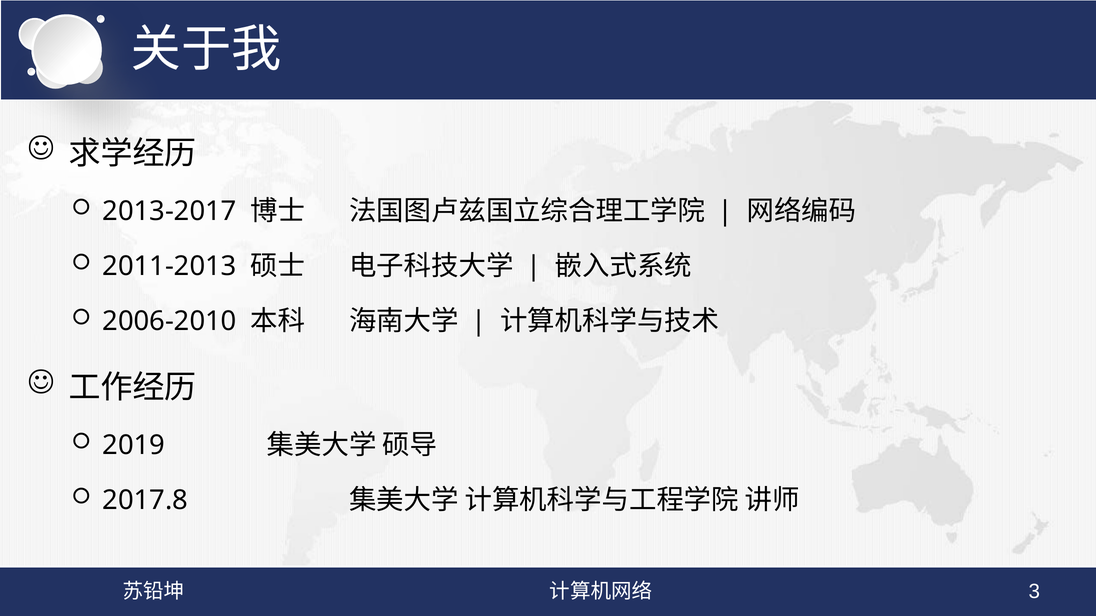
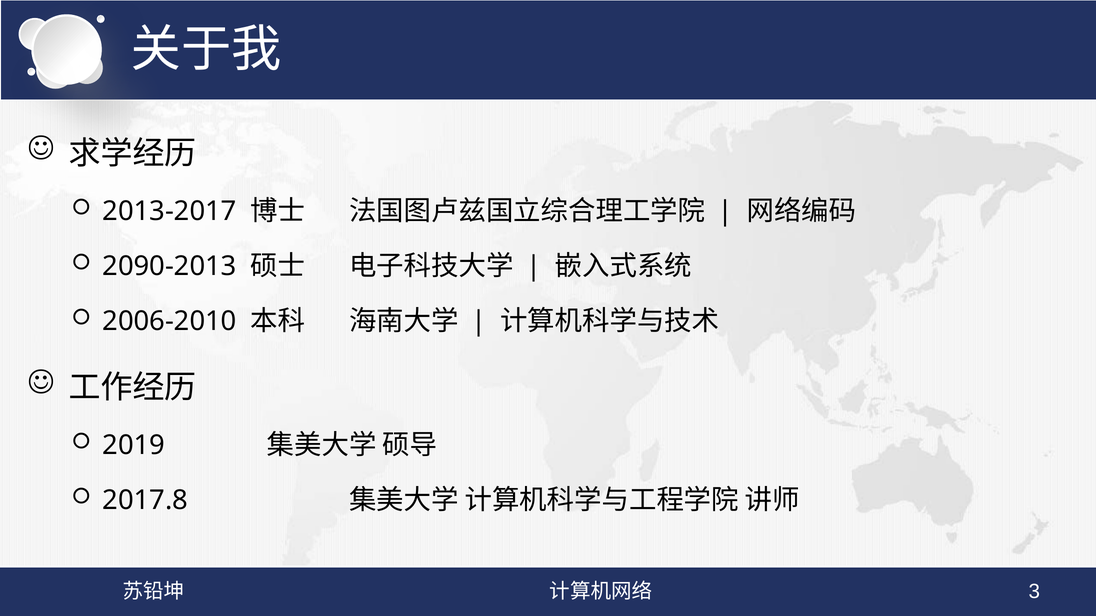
2011-2013: 2011-2013 -> 2090-2013 (170, 267)
